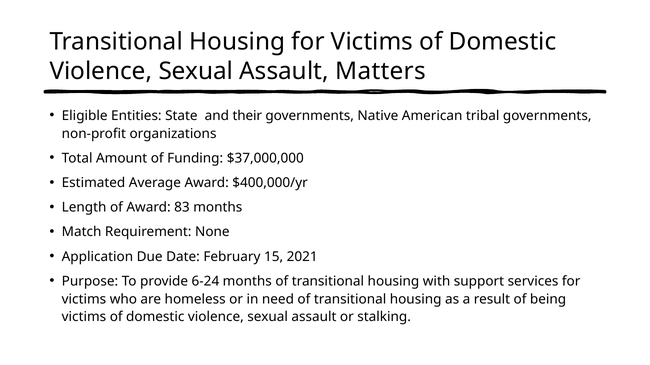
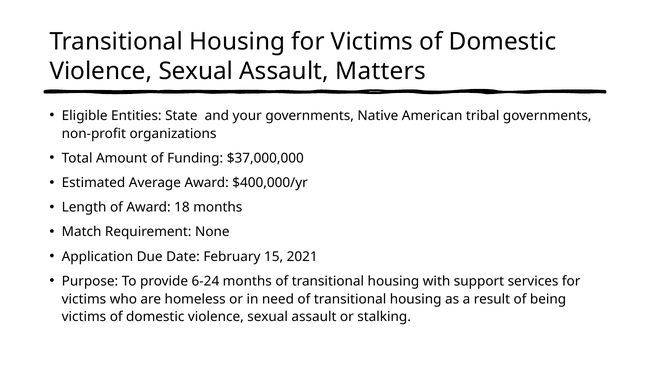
their: their -> your (247, 116)
83: 83 -> 18 (182, 208)
